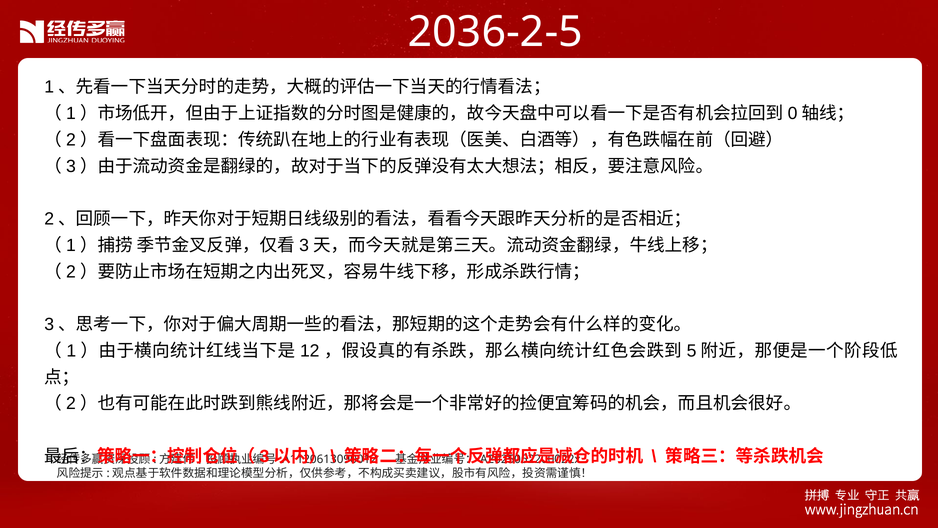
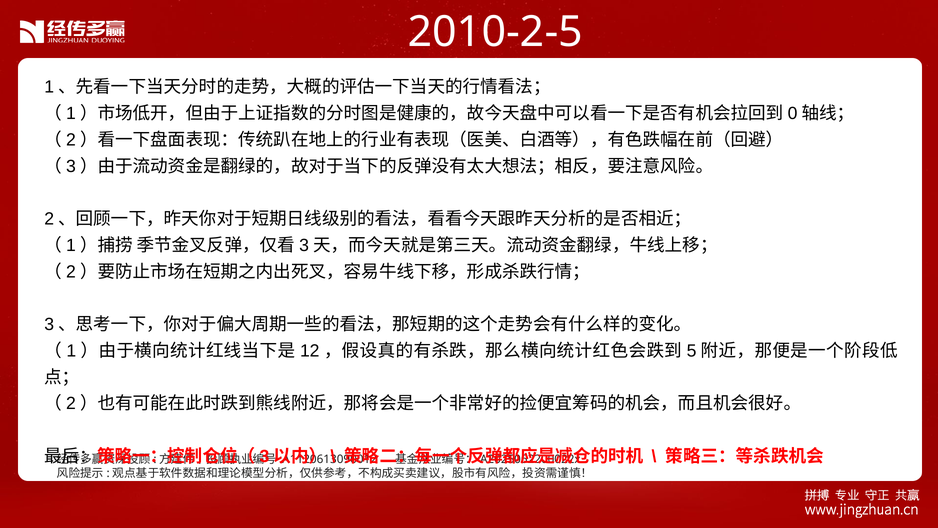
2036-2-5: 2036-2-5 -> 2010-2-5 (495, 32)
